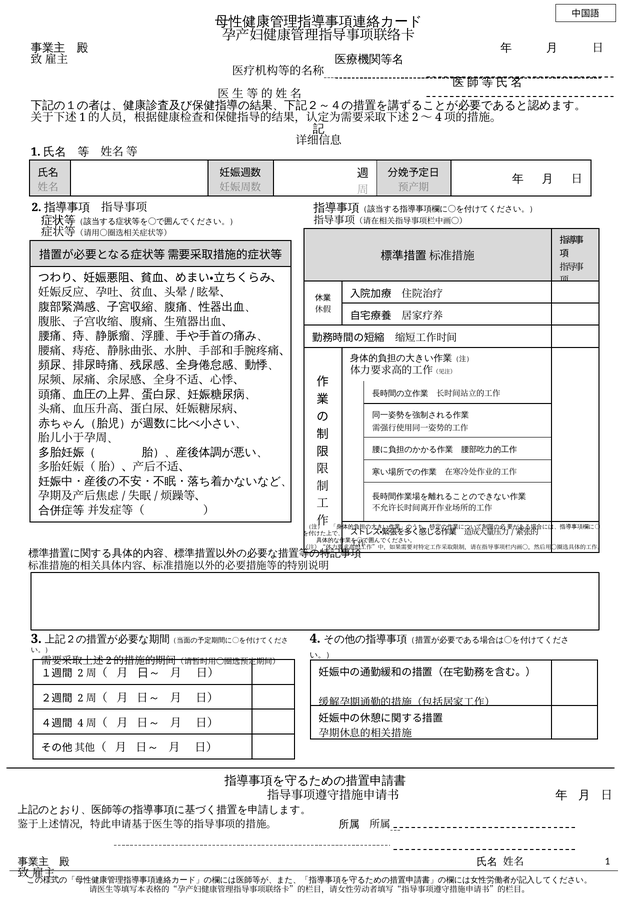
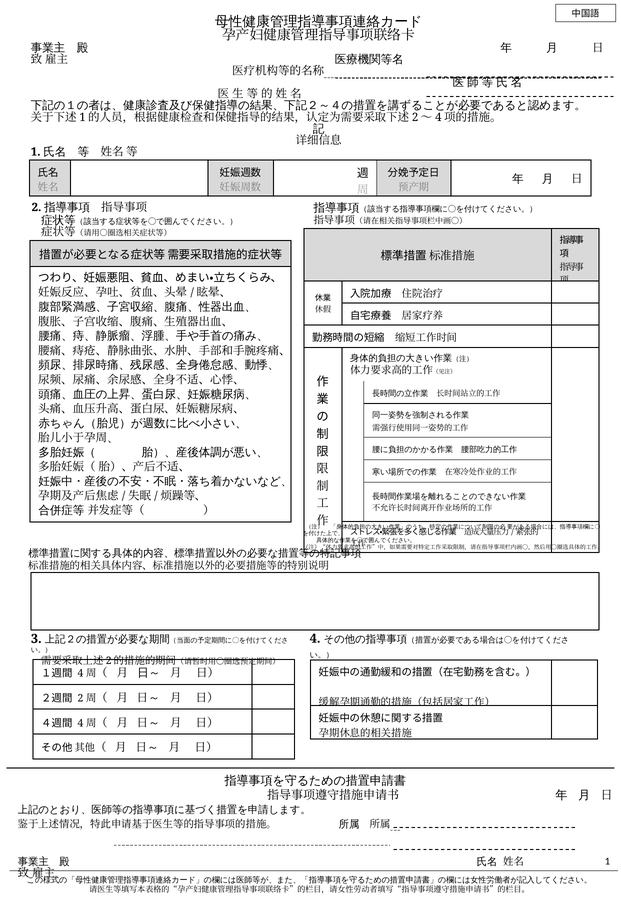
2: 2 -> 4 (80, 673)
